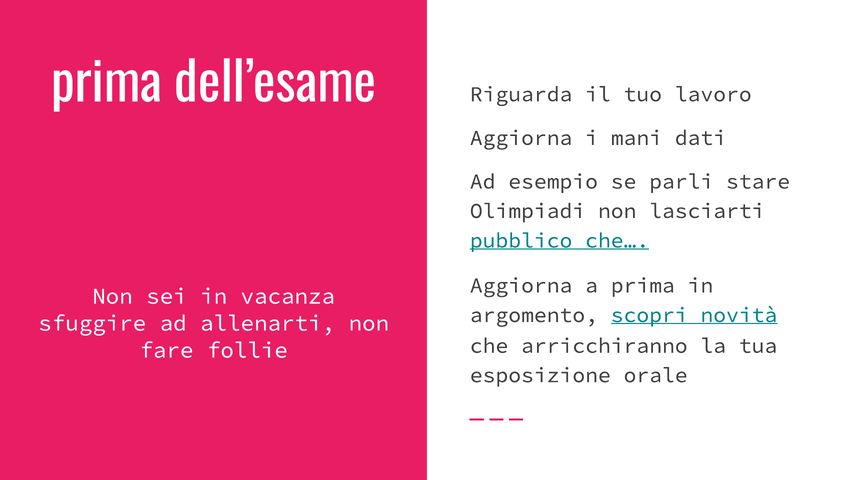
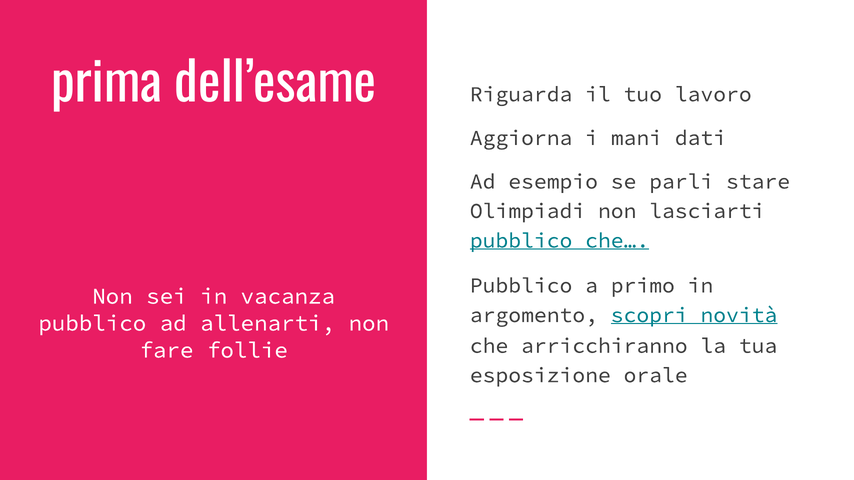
Aggiorna: Aggiorna -> Pubblico (521, 286)
a prima: prima -> primo (643, 286)
sfuggire: sfuggire -> pubblico (92, 323)
